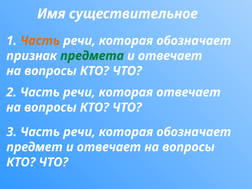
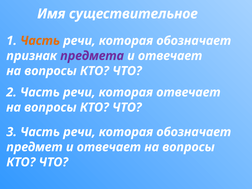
предмета colour: green -> purple (92, 56)
